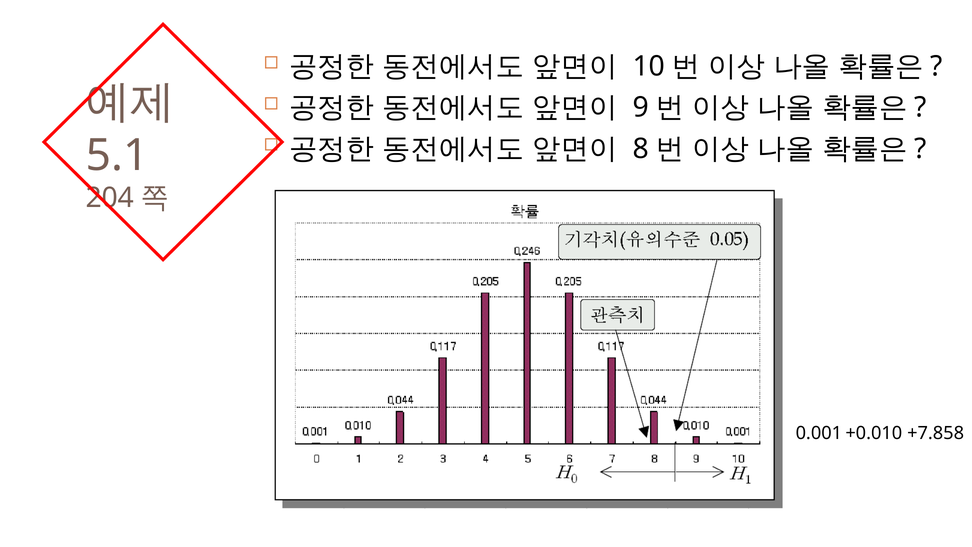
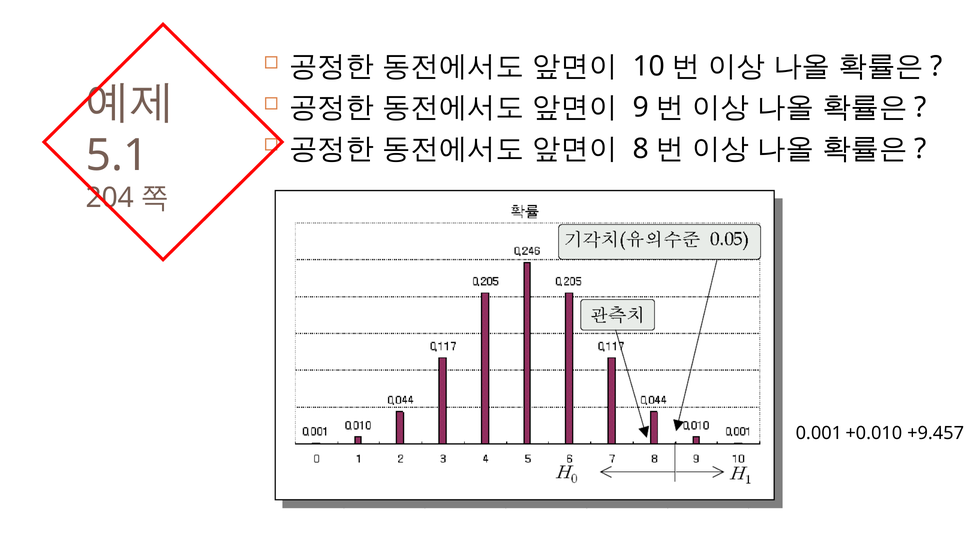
+7.858: +7.858 -> +9.457 (936, 433)
